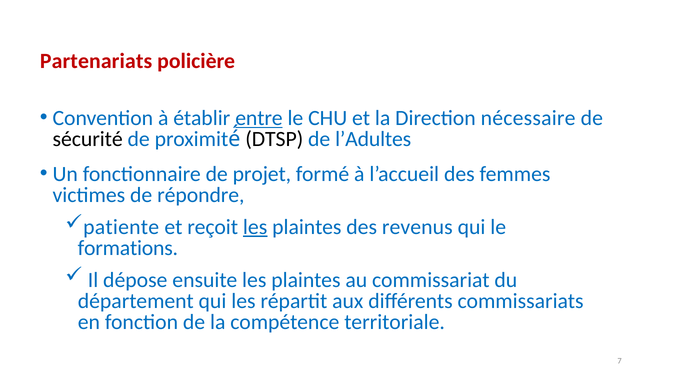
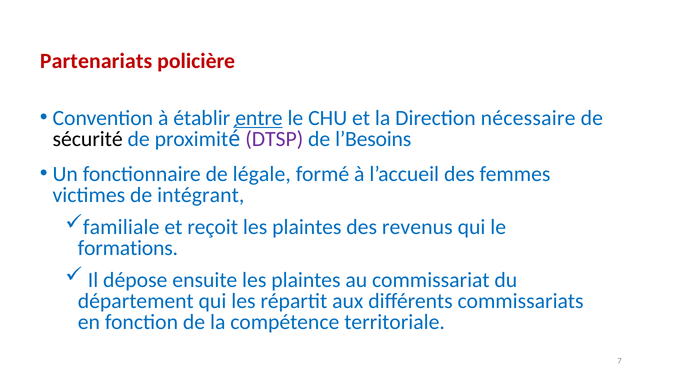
DTSP colour: black -> purple (274, 139)
l’Adultes: l’Adultes -> l’Besoins (373, 139)
projet: projet -> légale (262, 174)
répondre: répondre -> intégrant (201, 196)
patiente: patiente -> familiale (121, 227)
les underline: present -> none (255, 227)
